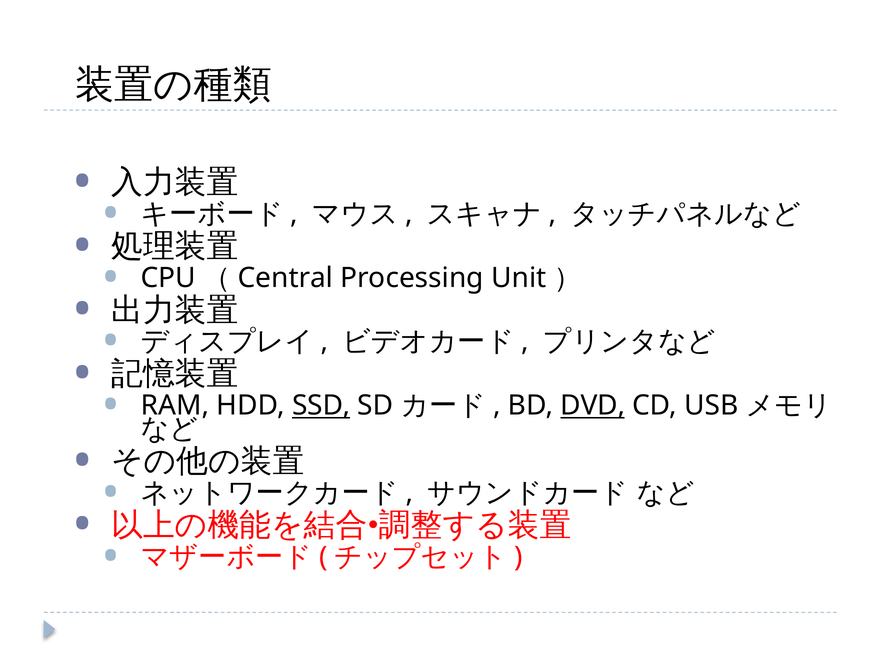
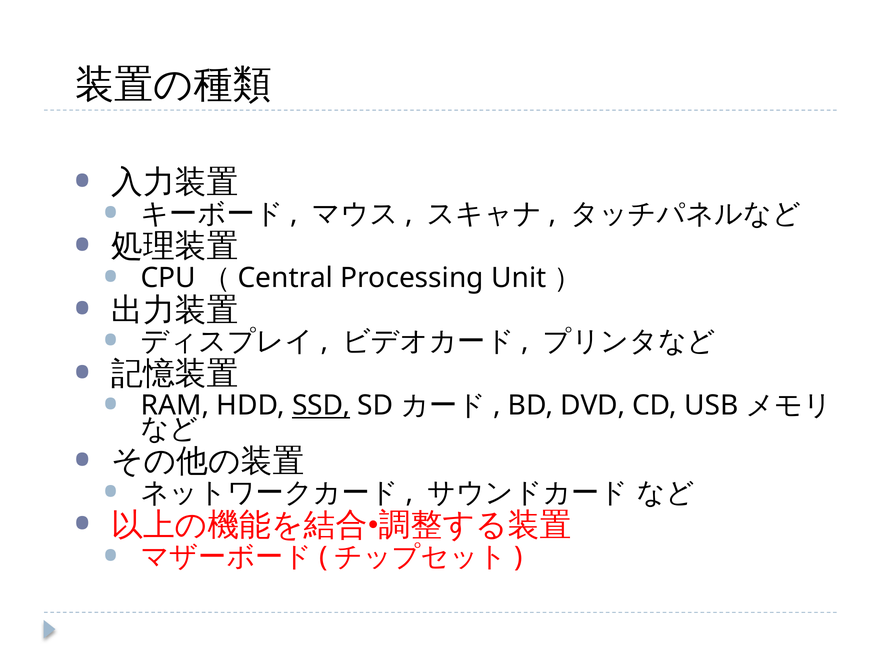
DVD underline: present -> none (593, 405)
